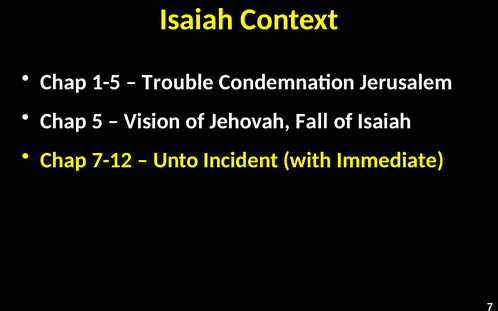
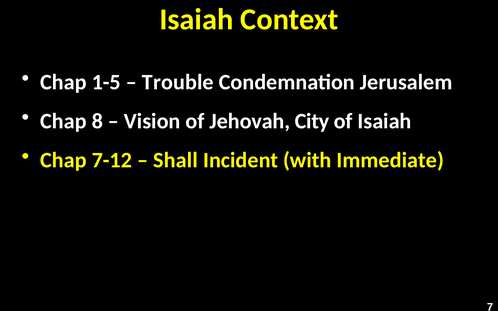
5: 5 -> 8 (97, 121)
Fall: Fall -> City (312, 121)
Unto: Unto -> Shall (176, 160)
